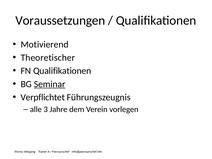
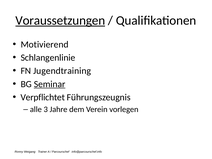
Voraussetzungen underline: none -> present (60, 21)
Theoretischer: Theoretischer -> Schlangenlinie (48, 58)
FN Qualifikationen: Qualifikationen -> Jugendtraining (62, 71)
